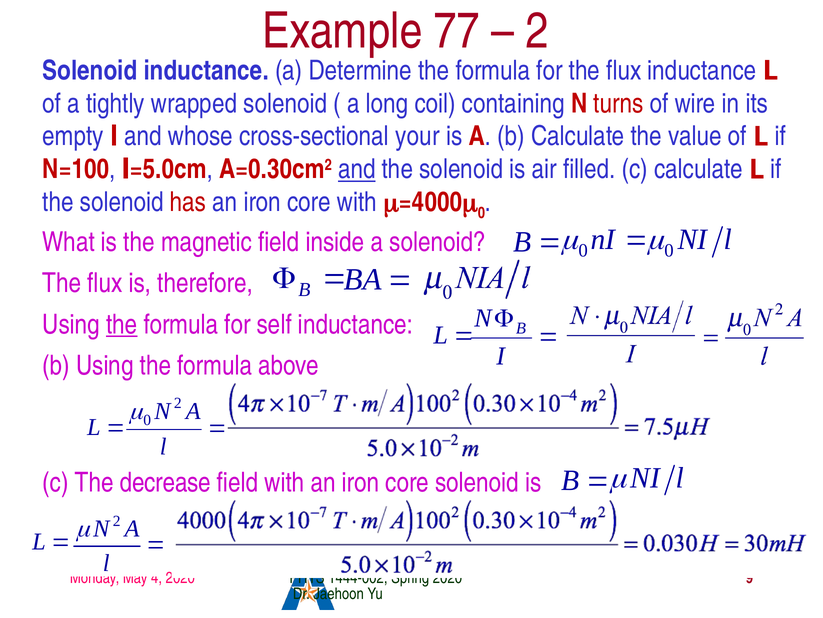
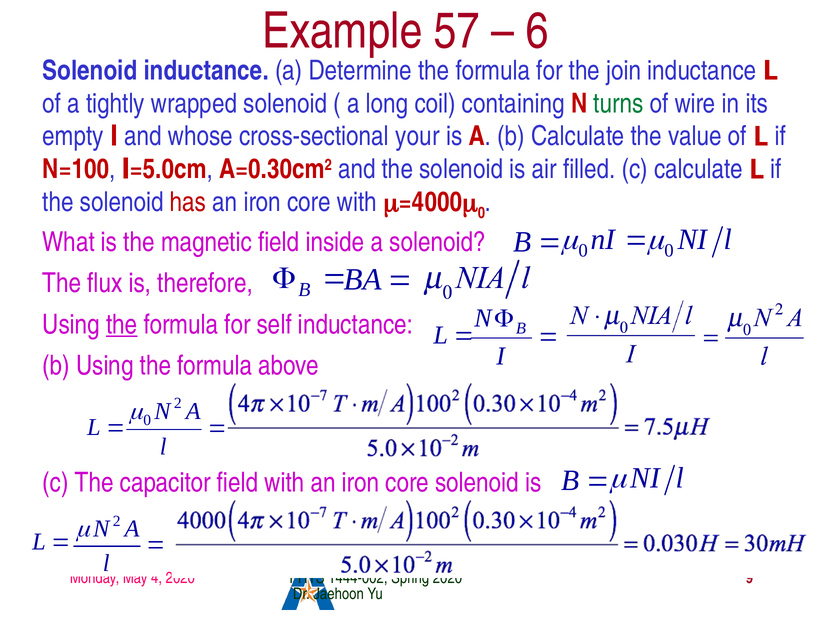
77: 77 -> 57 (457, 31)
2: 2 -> 6 (537, 31)
for the flux: flux -> join (624, 70)
turns colour: red -> green (618, 103)
and underline: present -> none (357, 169)
decrease: decrease -> capacitor (165, 482)
